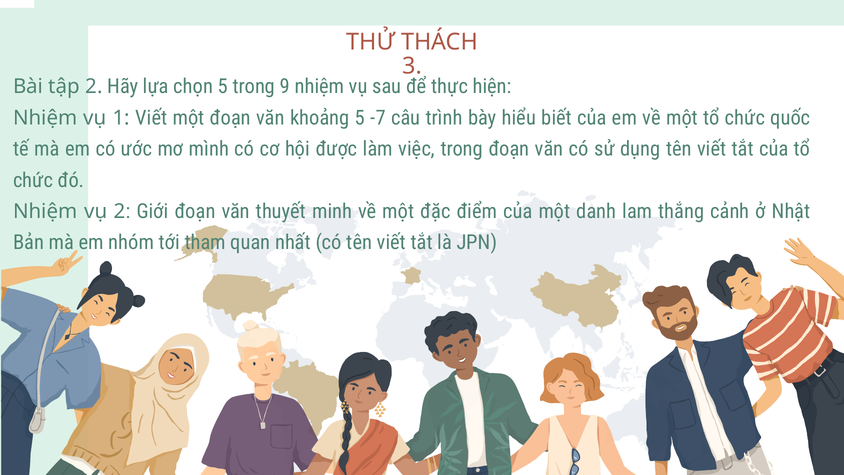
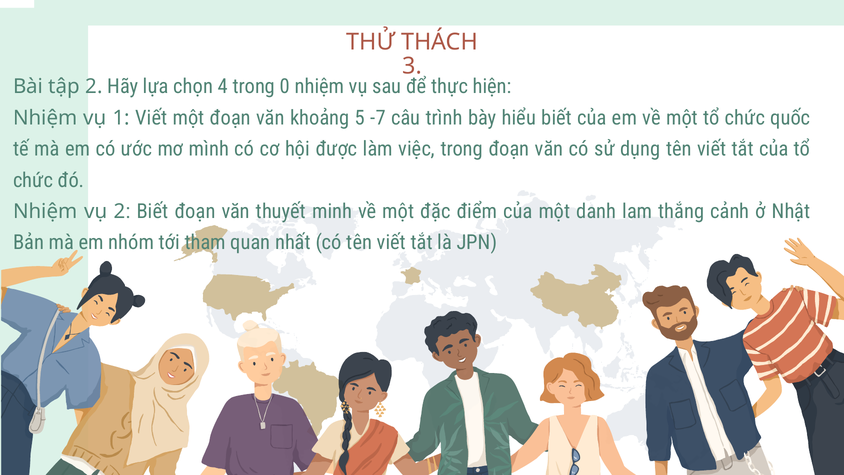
chọn 5: 5 -> 4 (223, 87)
9: 9 -> 0 (285, 87)
Giới: Giới -> Biết (152, 211)
